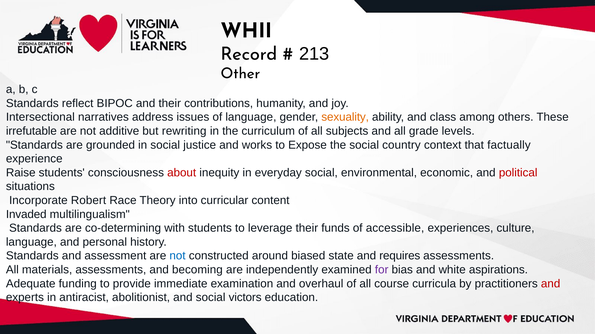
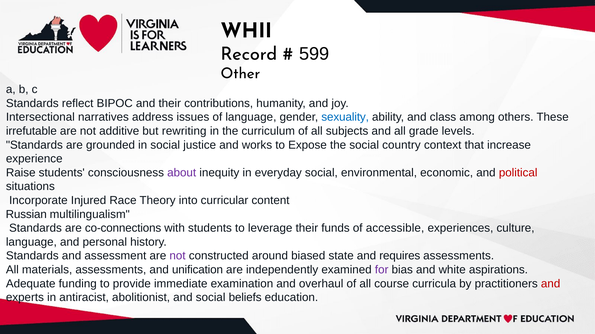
213: 213 -> 599 (314, 54)
sexuality colour: orange -> blue (345, 117)
factually: factually -> increase (509, 145)
about colour: red -> purple (182, 173)
Robert: Robert -> Injured (89, 201)
Invaded: Invaded -> Russian (26, 215)
co-determining: co-determining -> co-connections (123, 229)
not colour: blue -> purple (178, 256)
becoming: becoming -> unification (197, 270)
victors: victors -> beliefs (245, 298)
